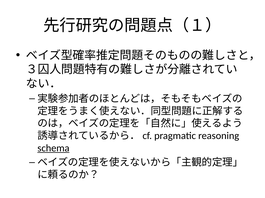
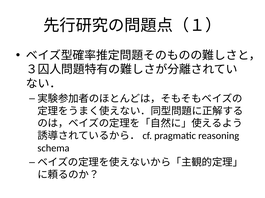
schema underline: present -> none (53, 149)
